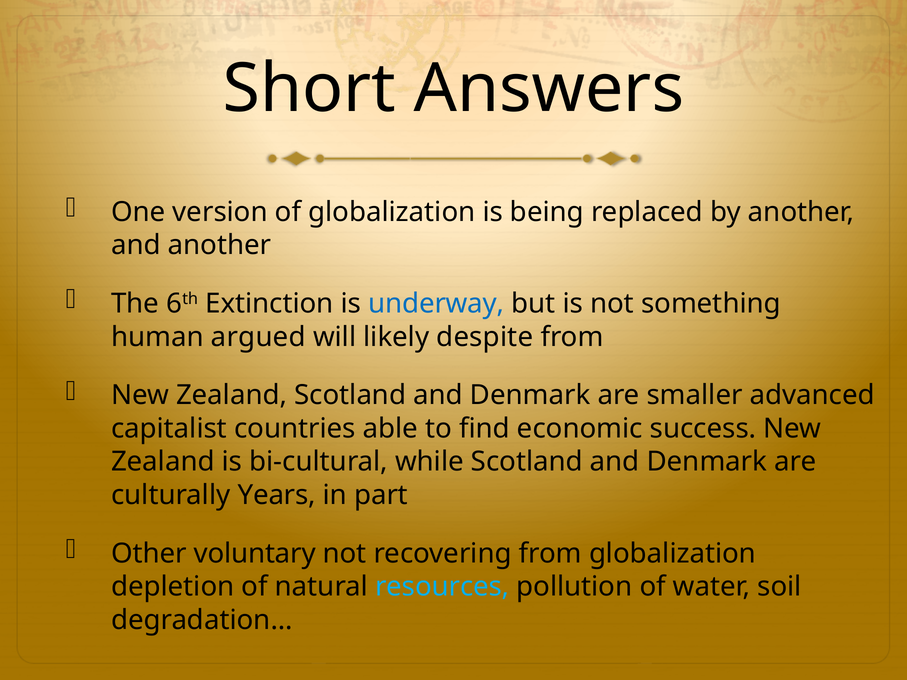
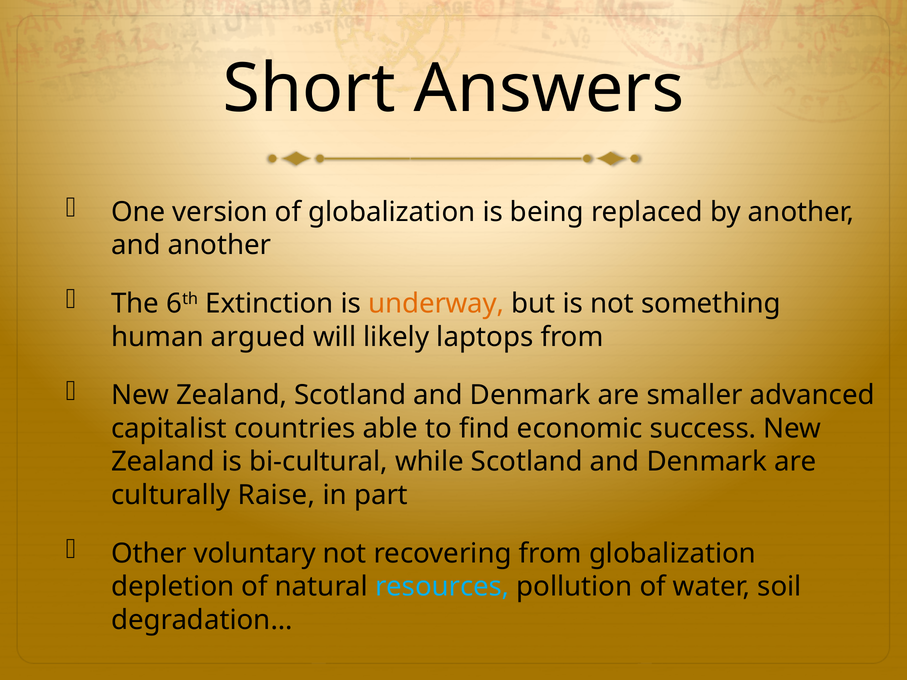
underway colour: blue -> orange (436, 304)
despite: despite -> laptops (485, 337)
Years: Years -> Raise (276, 495)
